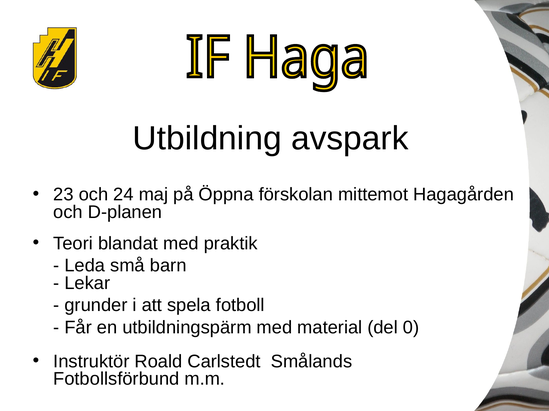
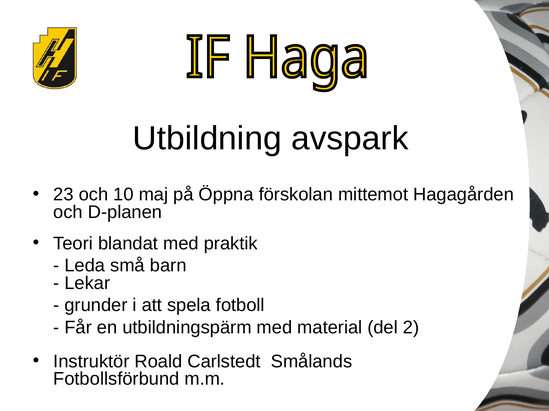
24: 24 -> 10 (124, 195)
0: 0 -> 2 (411, 328)
